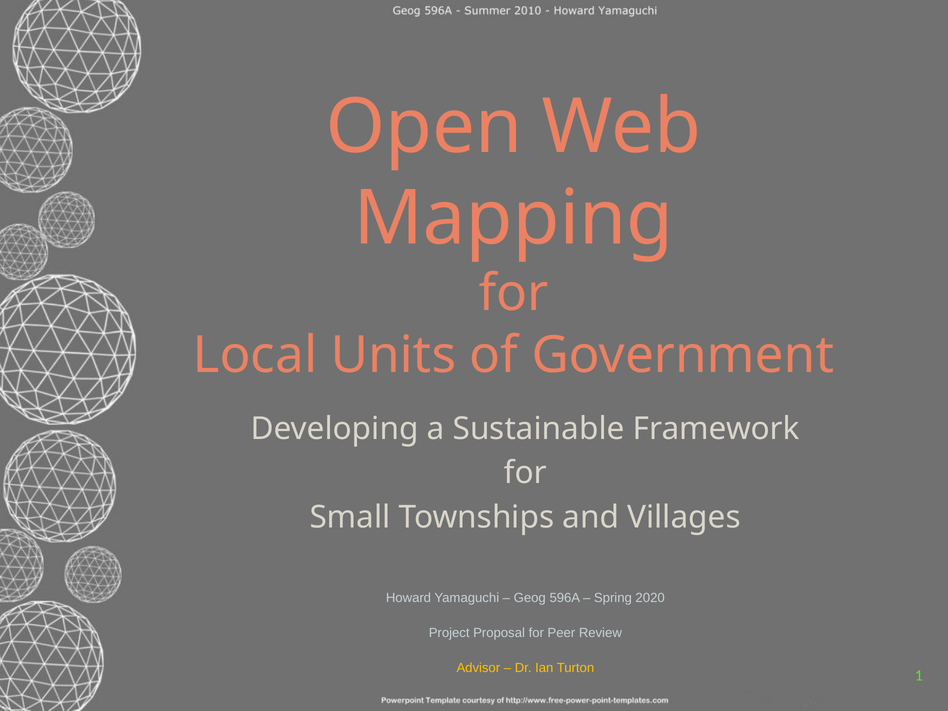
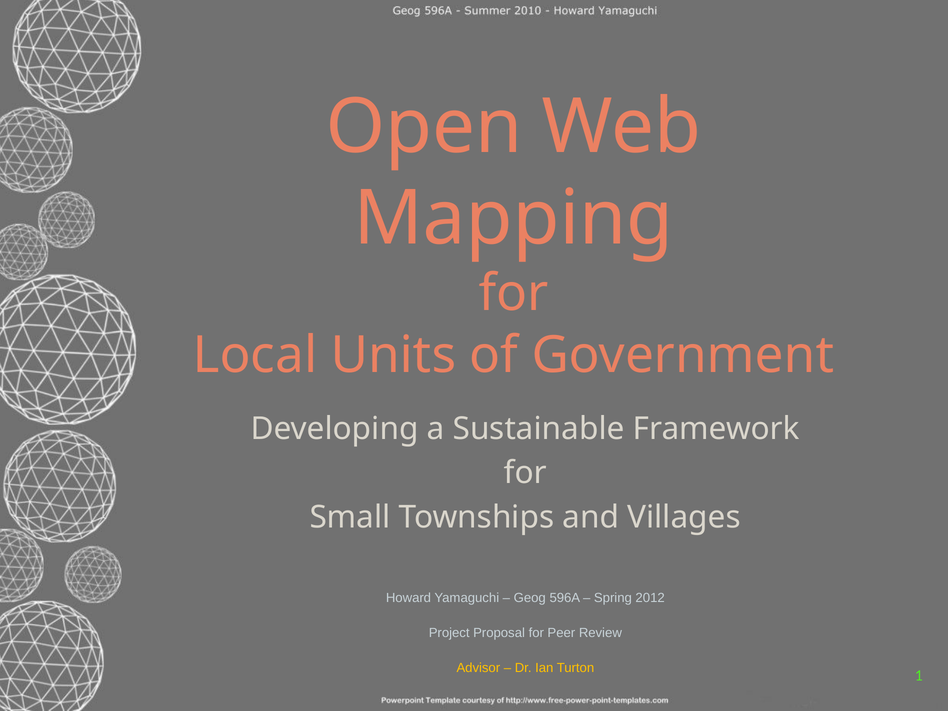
2020: 2020 -> 2012 (650, 598)
